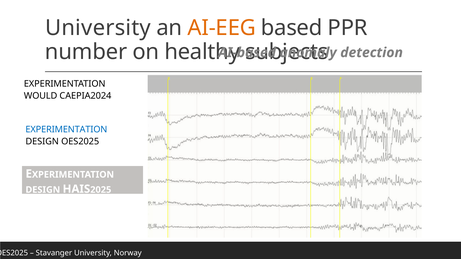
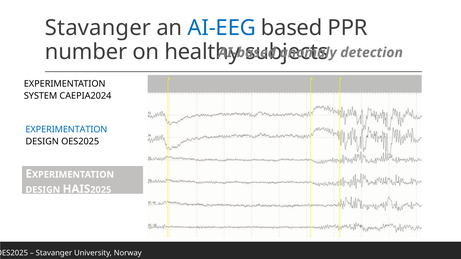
University: University -> Stavanger (98, 28)
AI-EEG colour: orange -> blue (222, 28)
WOULD: WOULD -> SYSTEM (41, 96)
